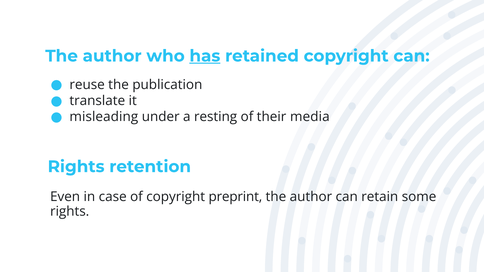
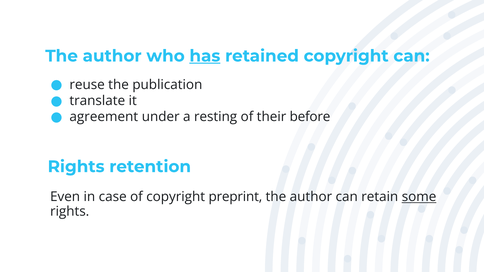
misleading: misleading -> agreement (104, 117)
media: media -> before (310, 117)
some underline: none -> present (419, 197)
